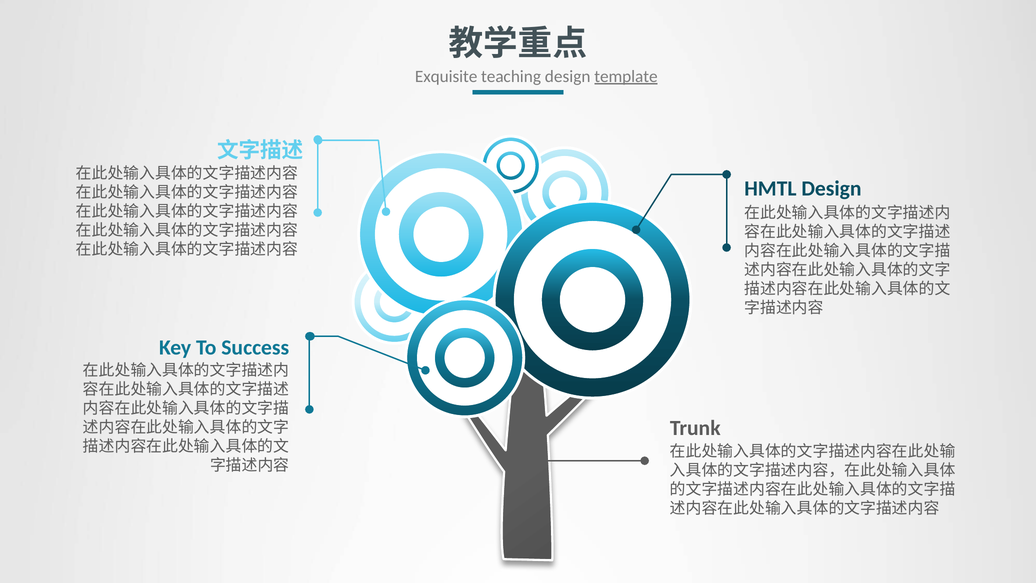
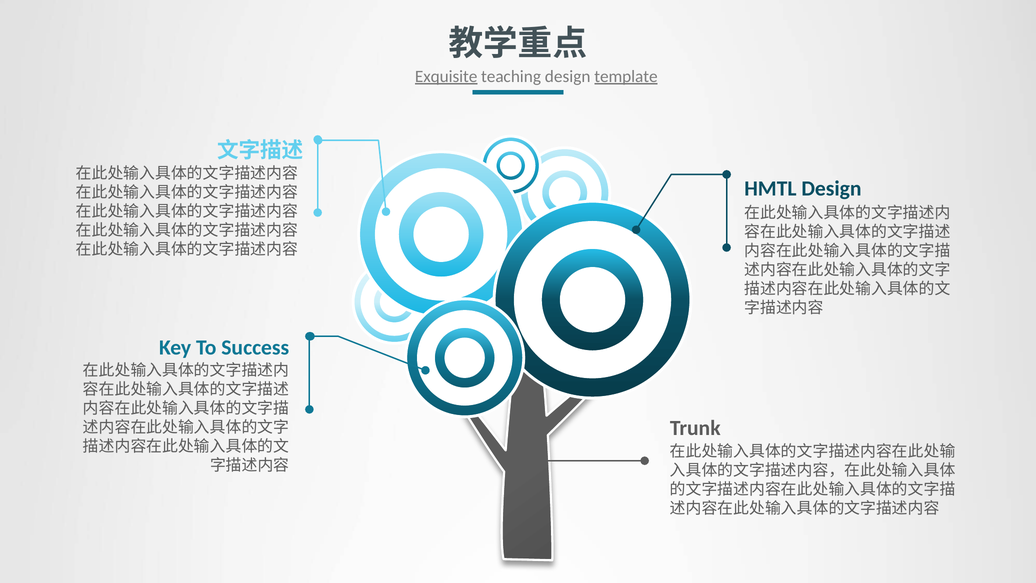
Exquisite underline: none -> present (446, 76)
